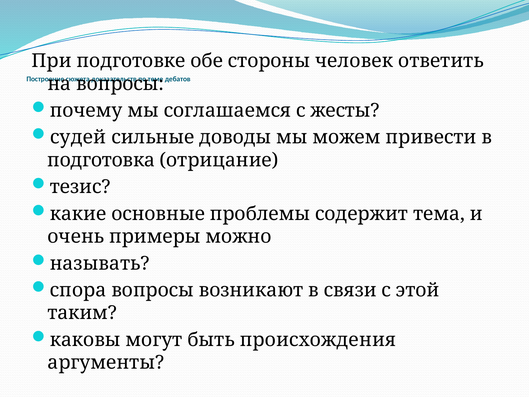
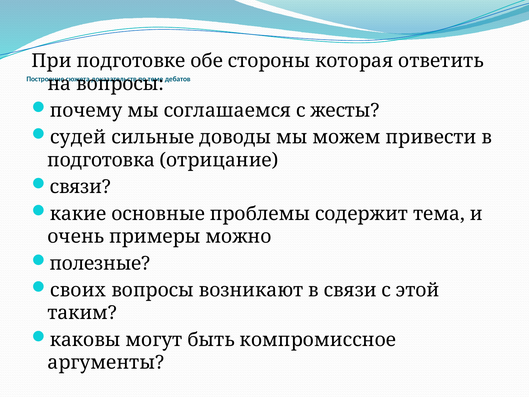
человек: человек -> которая (354, 61)
тезис: тезис -> связи (80, 187)
называть: называть -> полезные (100, 263)
спора: спора -> своих (78, 290)
происхождения: происхождения -> компромиссное (318, 340)
